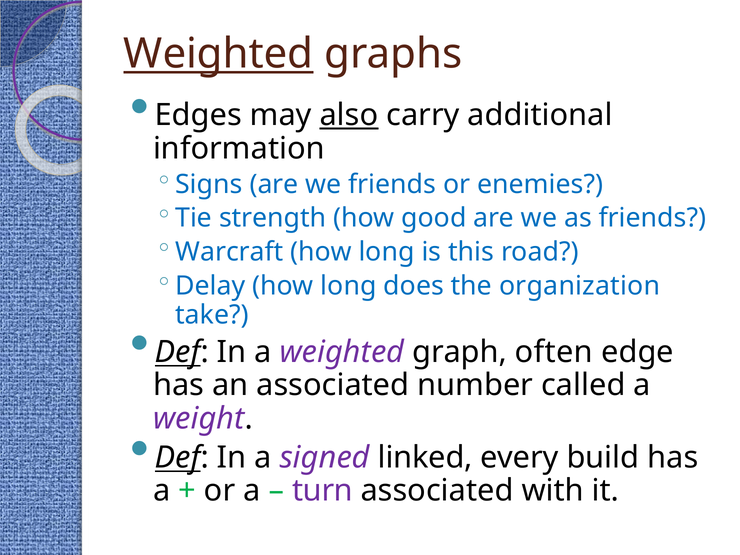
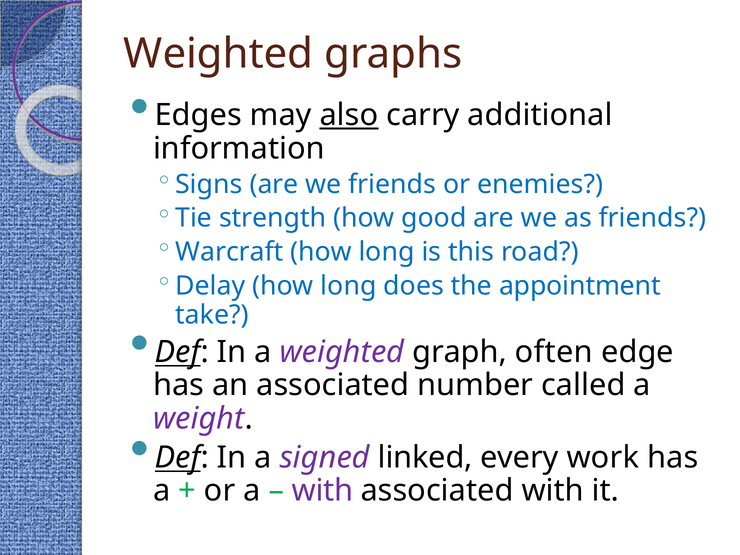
Weighted underline: present -> none (218, 54)
organization: organization -> appointment (580, 286)
build: build -> work (603, 457)
turn: turn -> with (323, 491)
